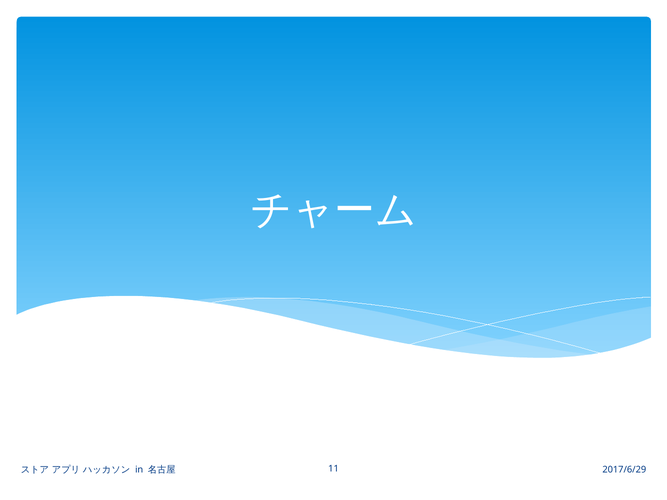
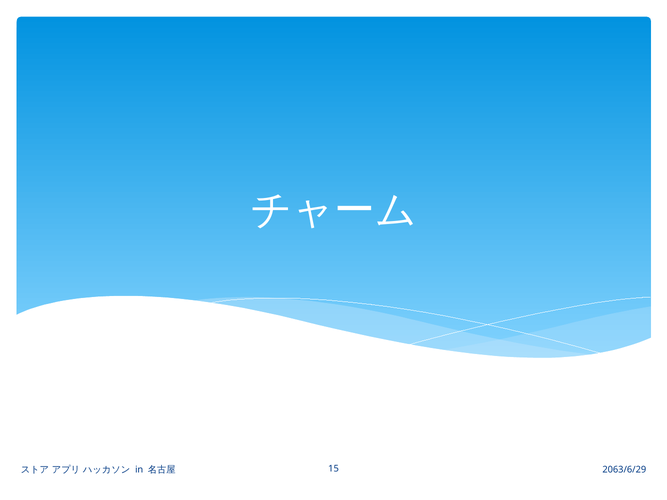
11: 11 -> 15 (334, 469)
2017/6/29: 2017/6/29 -> 2063/6/29 (624, 470)
